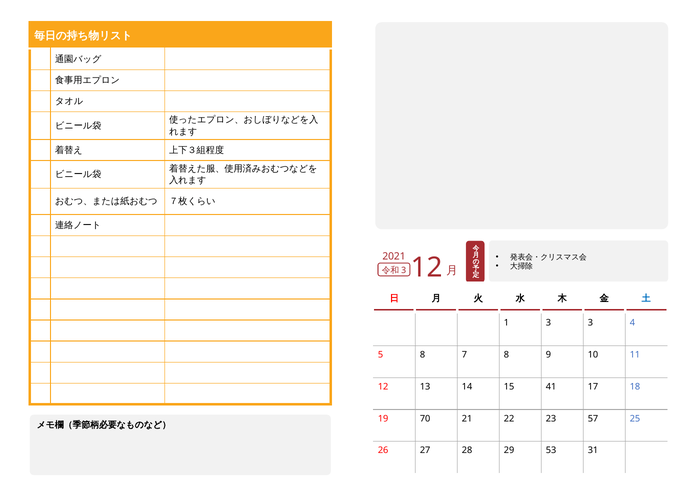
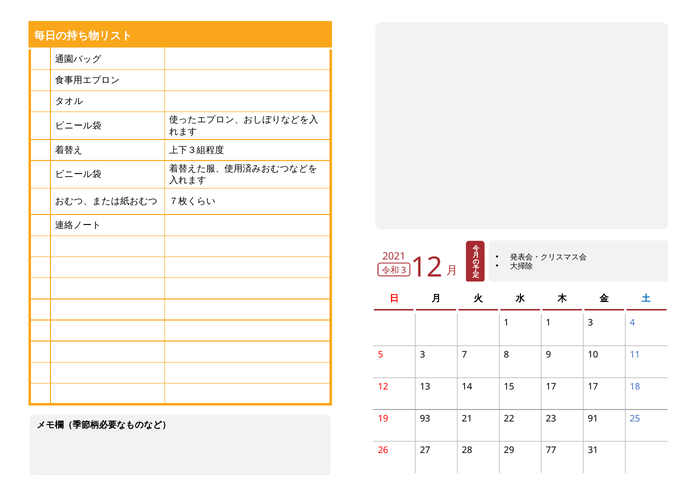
1 3: 3 -> 1 (548, 323)
5 8: 8 -> 3 (423, 355)
15 41: 41 -> 17 (551, 387)
70: 70 -> 93 (425, 419)
57: 57 -> 91 (593, 419)
53: 53 -> 77 (551, 451)
